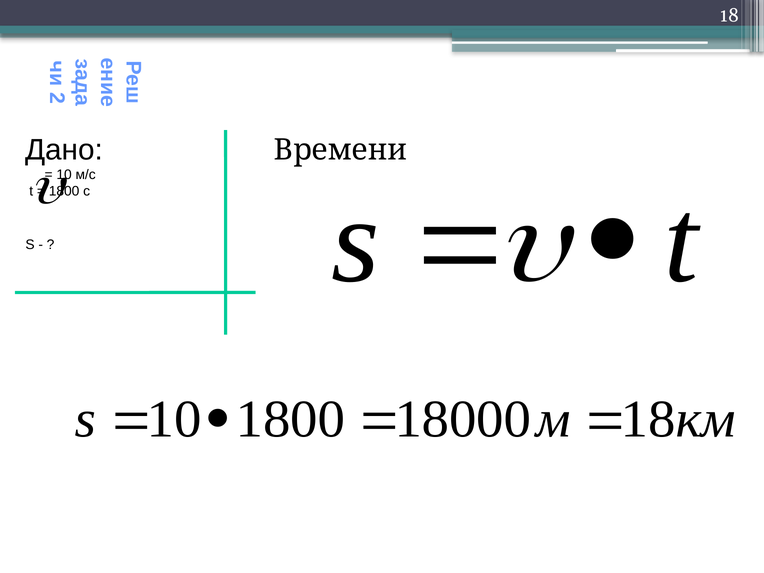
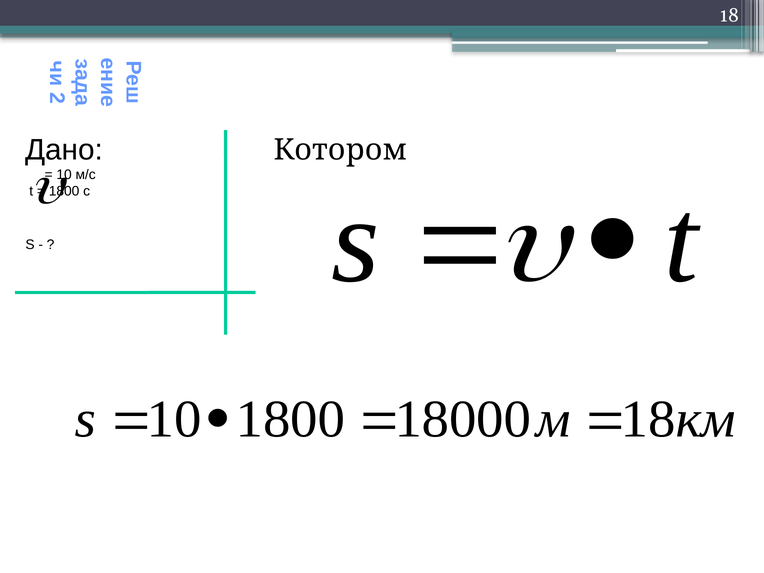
Времени: Времени -> Котором (340, 150)
